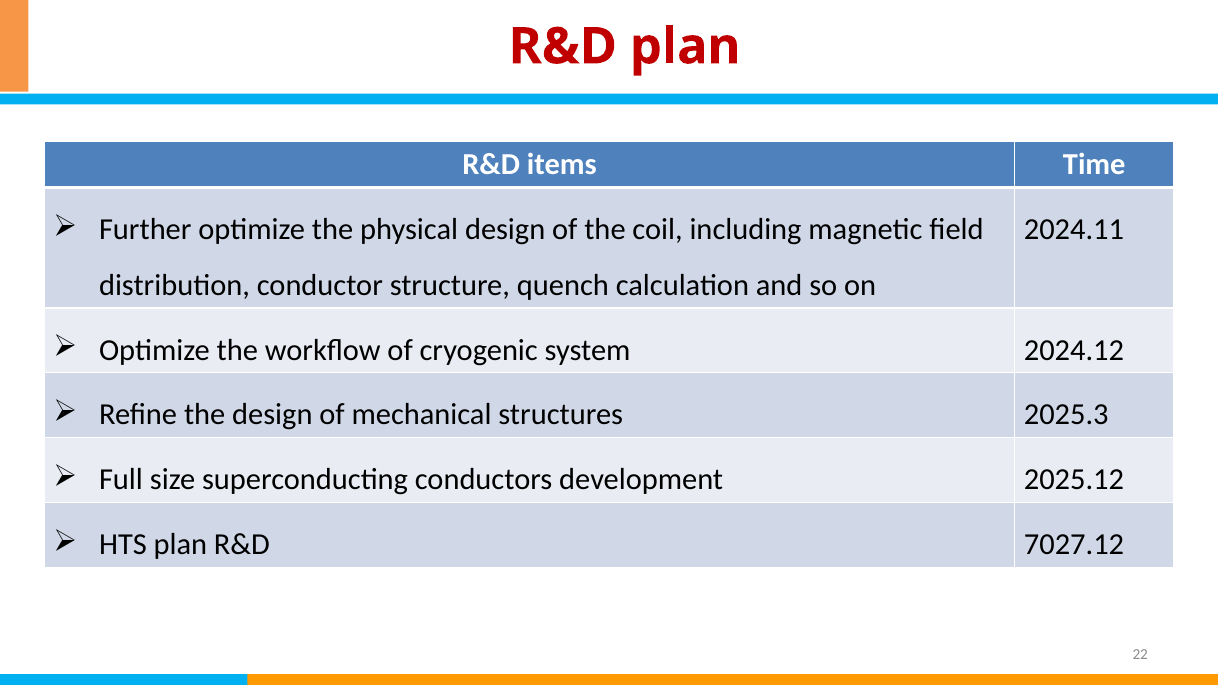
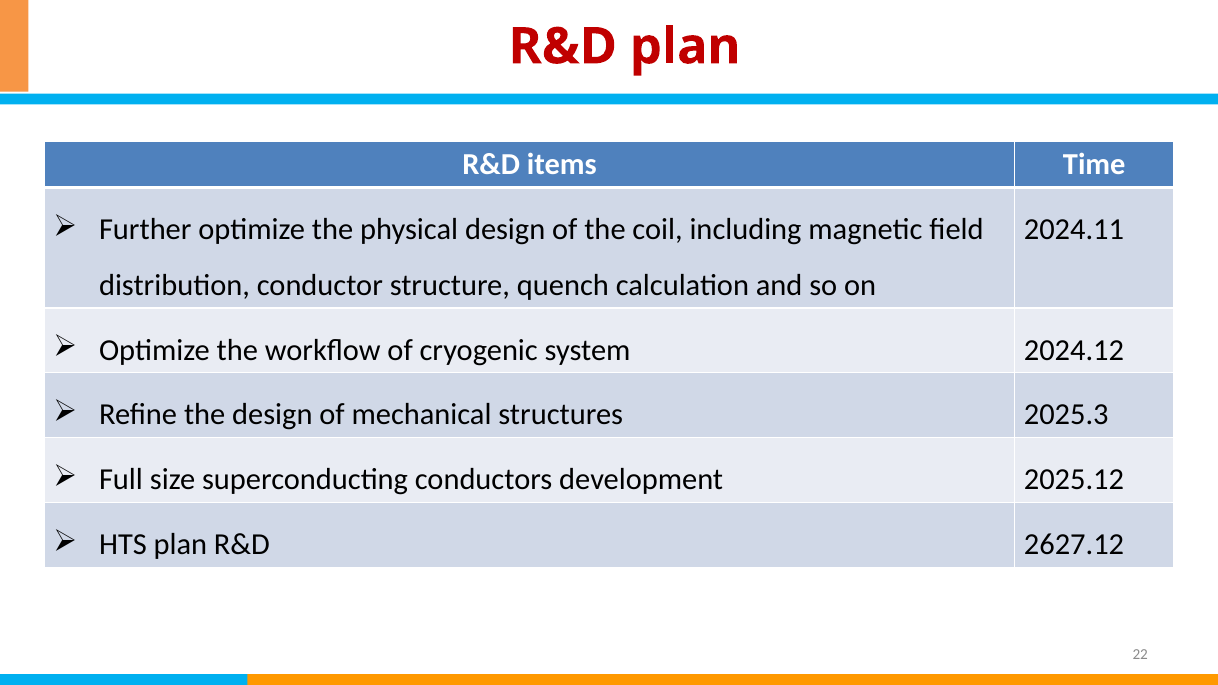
7027.12: 7027.12 -> 2627.12 (1074, 545)
